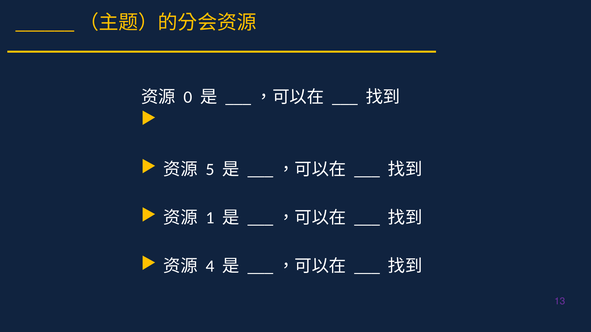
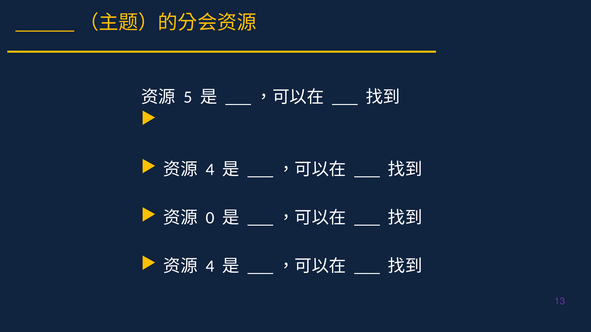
0: 0 -> 5 (188, 97)
5: 5 -> 4 (210, 170)
1: 1 -> 0 (210, 218)
